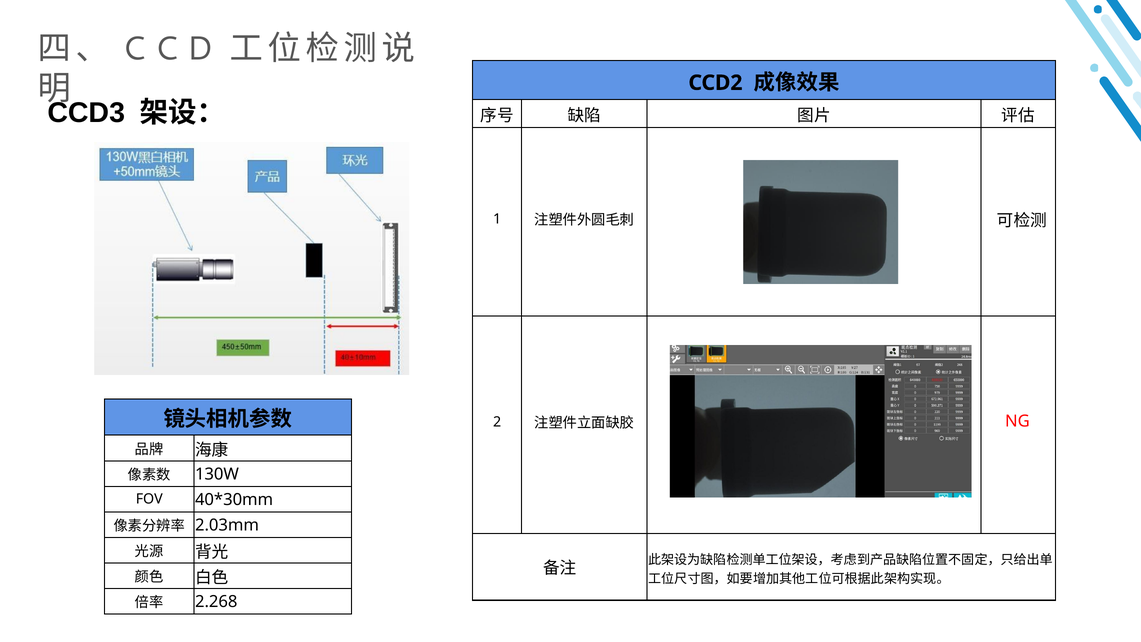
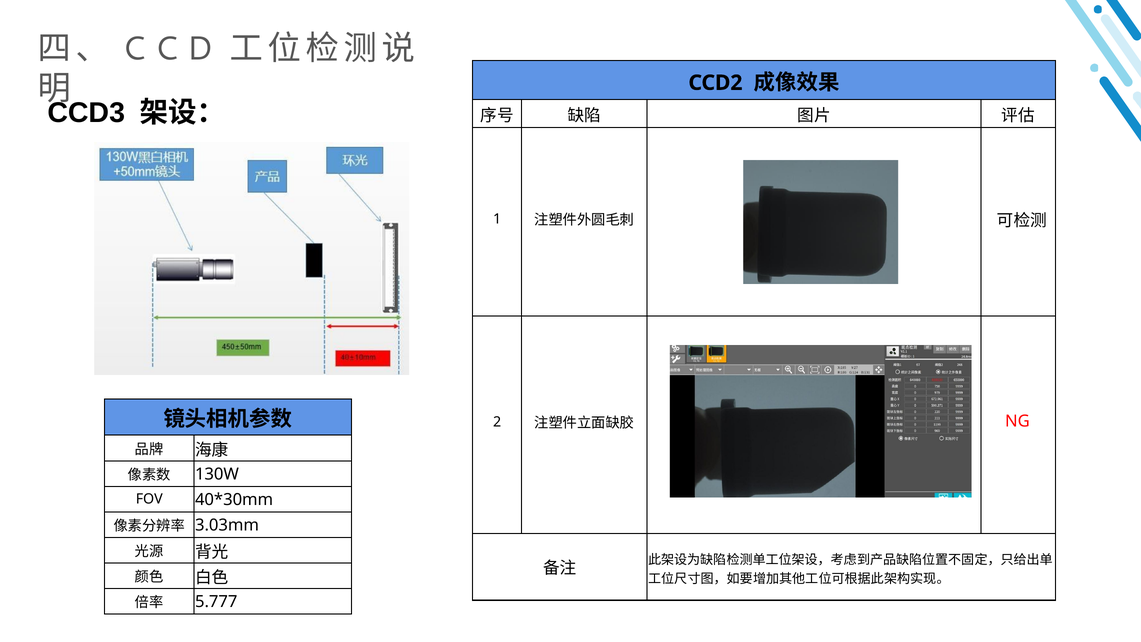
2.03mm: 2.03mm -> 3.03mm (227, 525)
2.268: 2.268 -> 5.777 (216, 602)
